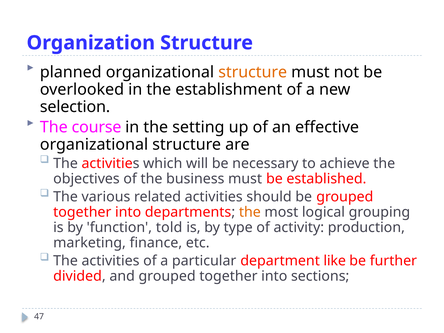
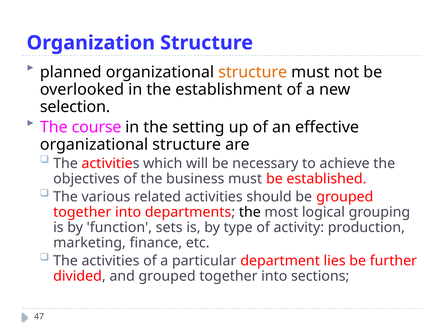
the colour: orange -> black (250, 212)
told: told -> sets (169, 228)
like: like -> lies (335, 261)
